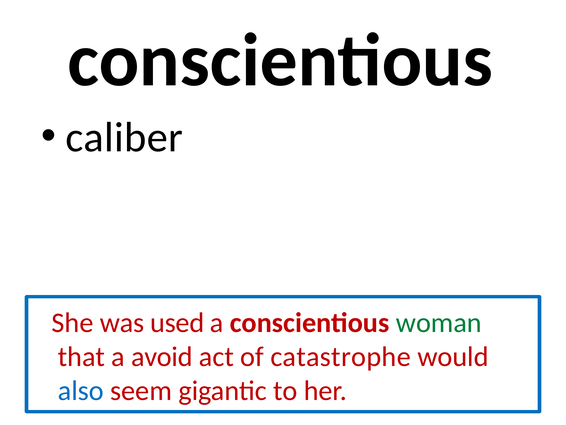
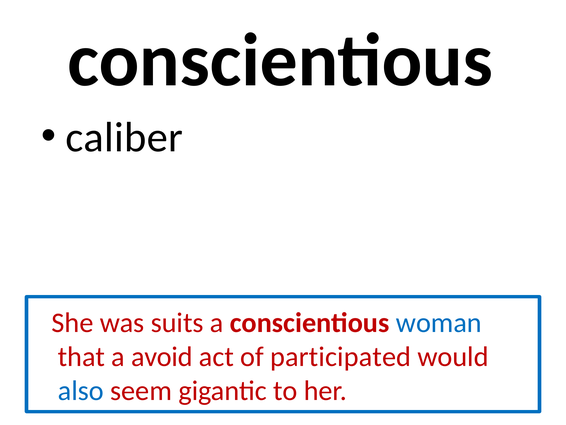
used: used -> suits (177, 322)
woman colour: green -> blue (439, 322)
catastrophe: catastrophe -> participated (341, 356)
